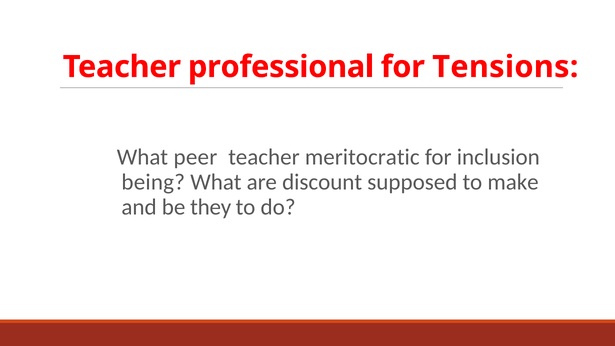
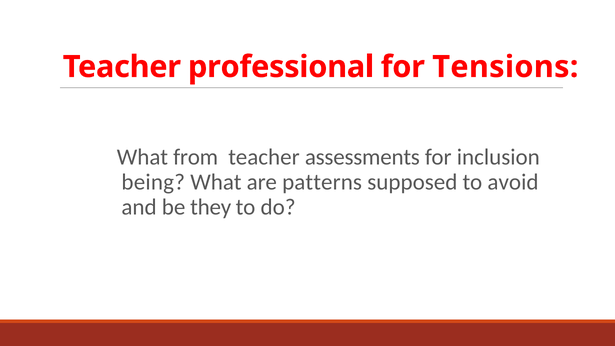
peer: peer -> from (196, 157)
meritocratic: meritocratic -> assessments (362, 157)
discount: discount -> patterns (322, 182)
make: make -> avoid (513, 182)
